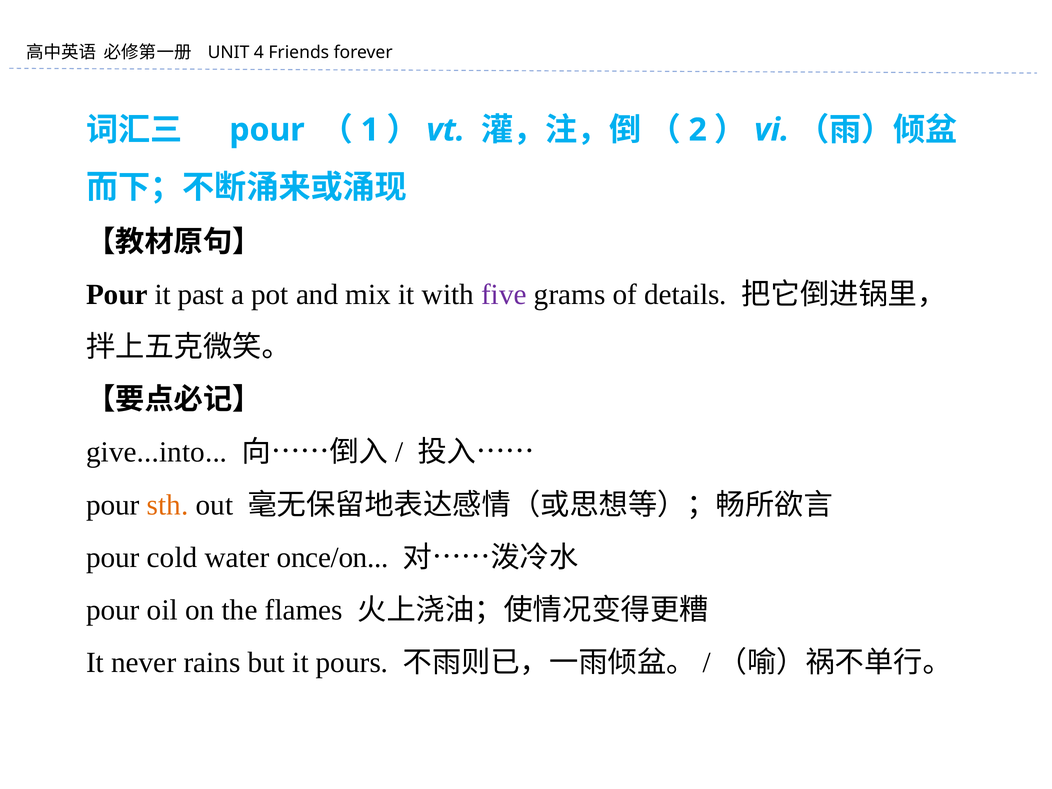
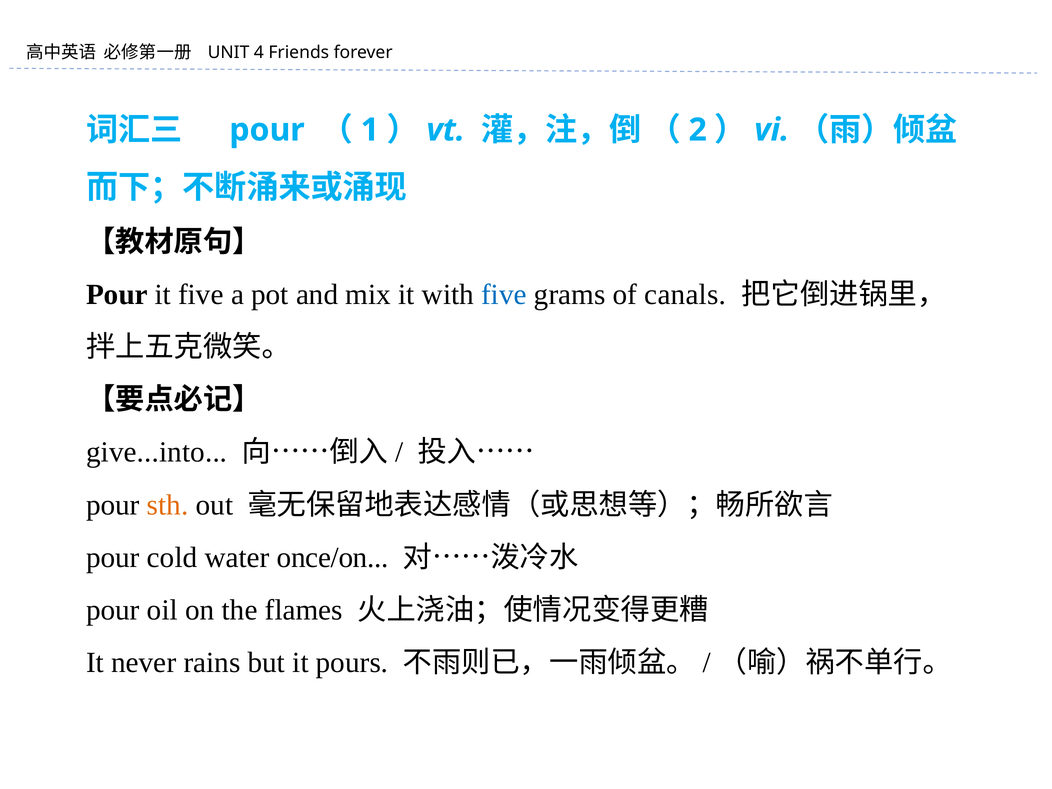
it past: past -> five (201, 294)
five colour: purple -> blue (504, 294)
details: details -> canals (685, 294)
